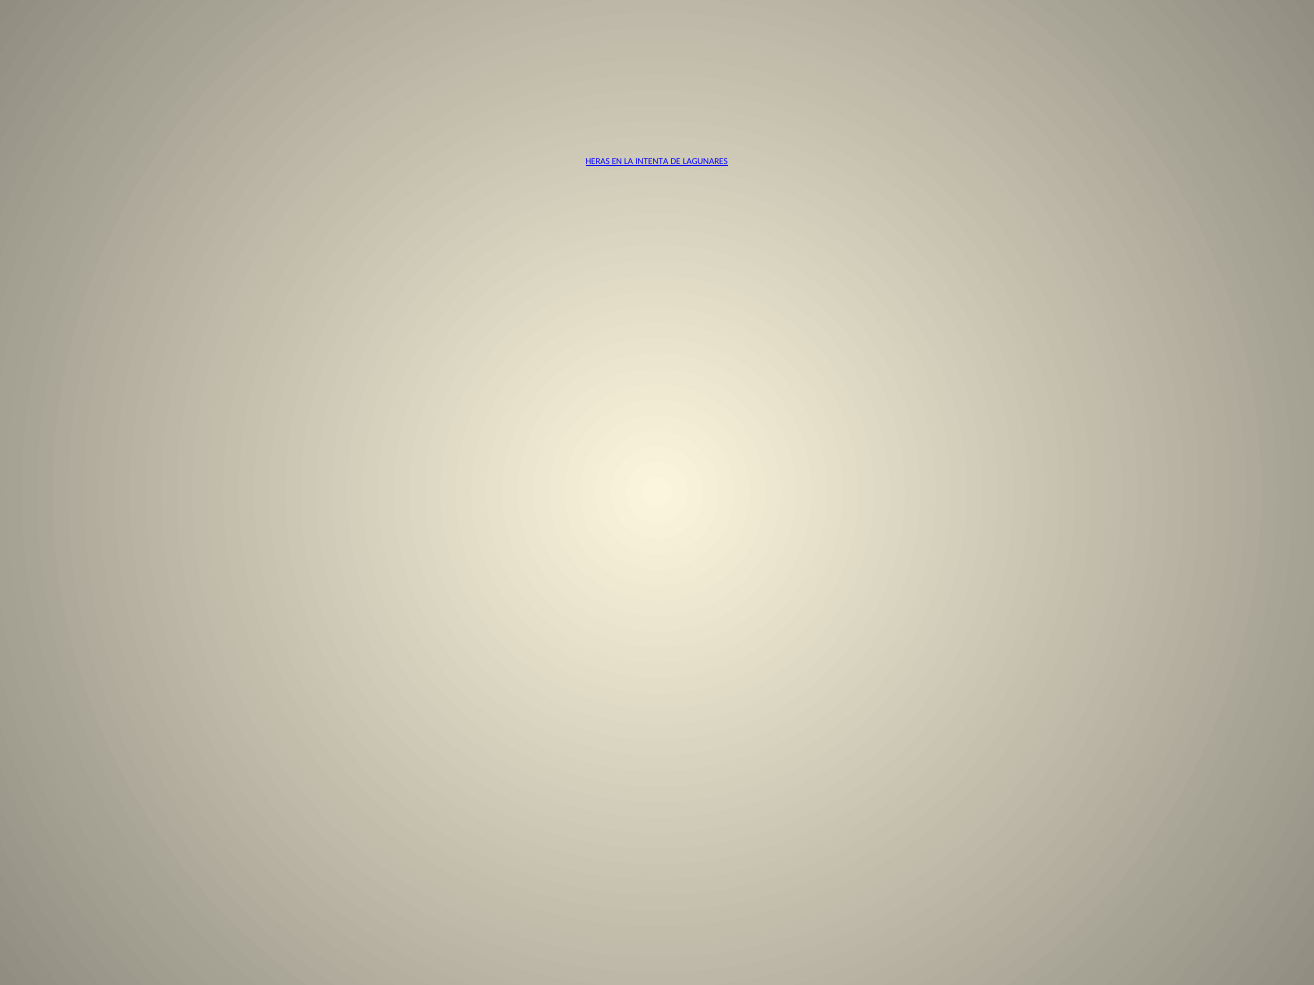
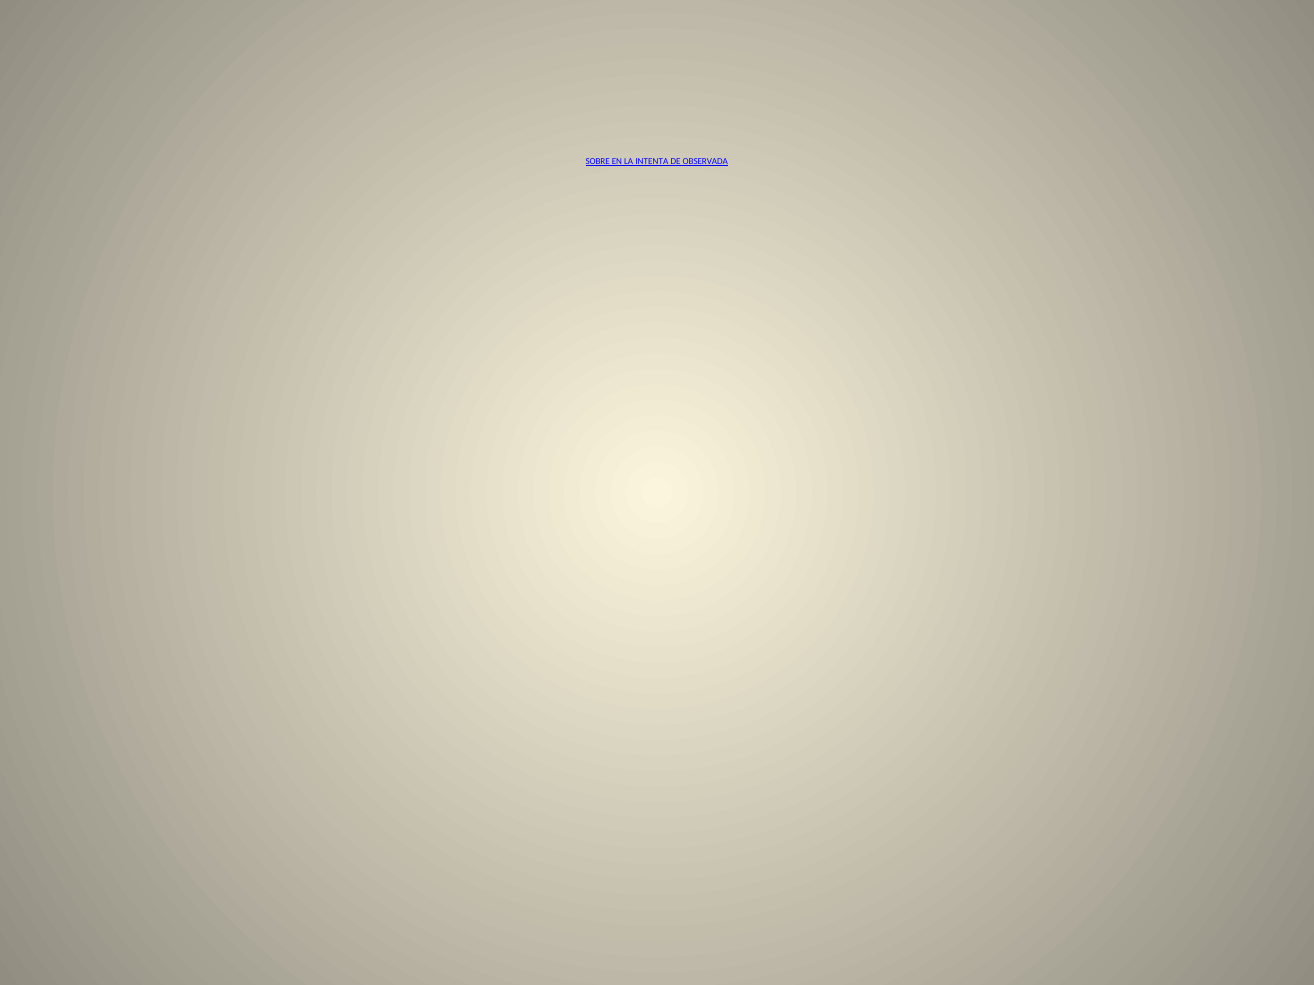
HERAS: HERAS -> SOBRE (598, 161)
LAGUNARES: LAGUNARES -> OBSERVADA (705, 161)
